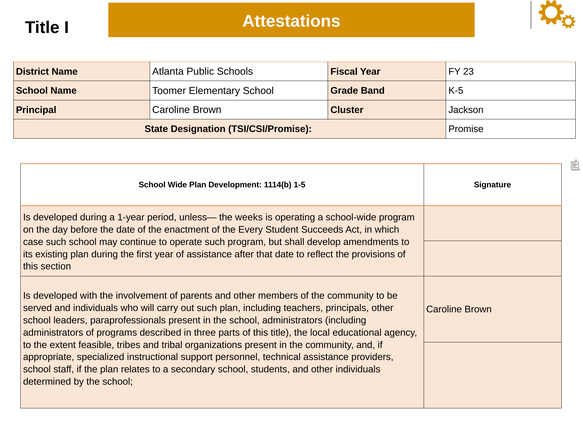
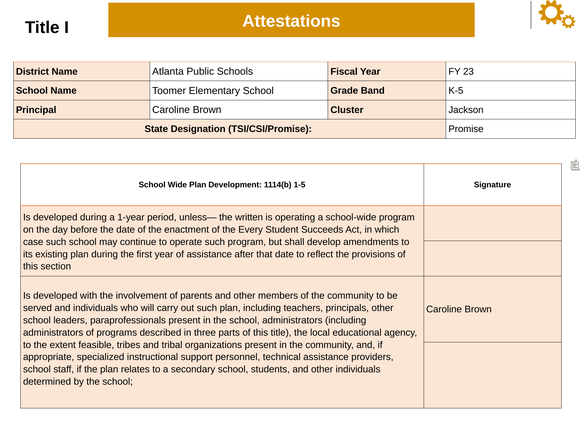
weeks: weeks -> written (249, 218)
